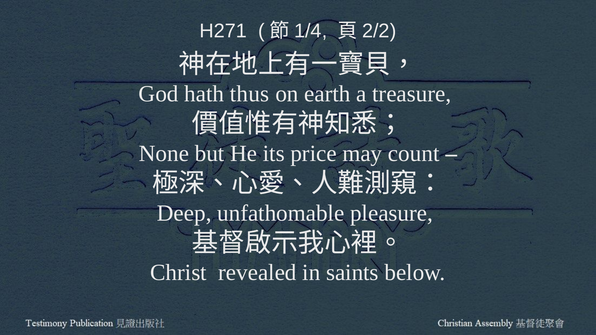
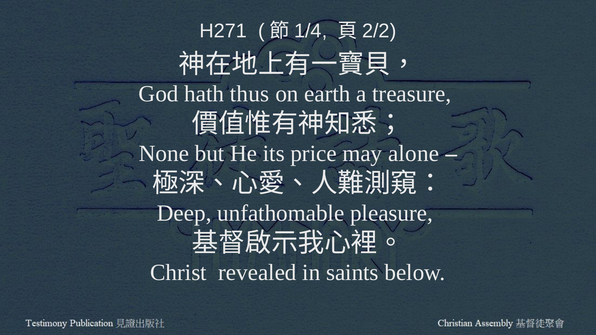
count: count -> alone (414, 154)
